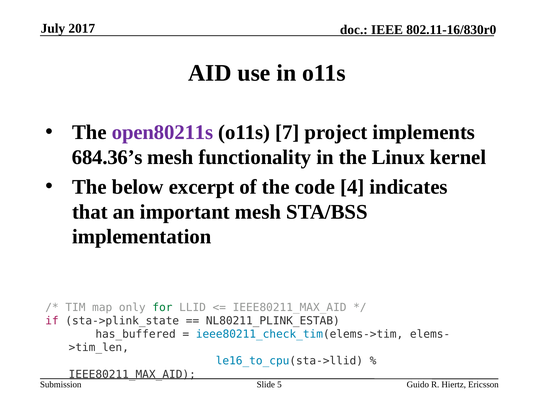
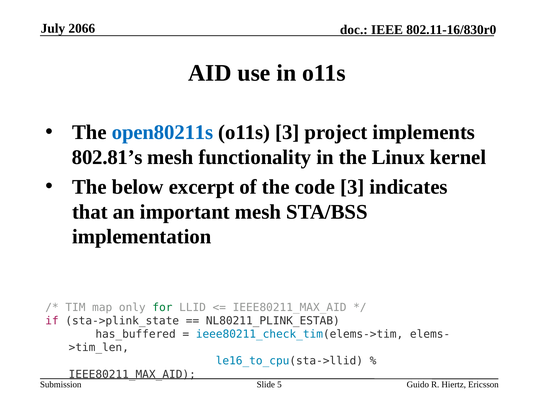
2017: 2017 -> 2066 (82, 28)
open80211s colour: purple -> blue (163, 132)
o11s 7: 7 -> 3 (287, 132)
684.36’s: 684.36’s -> 802.81’s (107, 157)
code 4: 4 -> 3 (352, 187)
